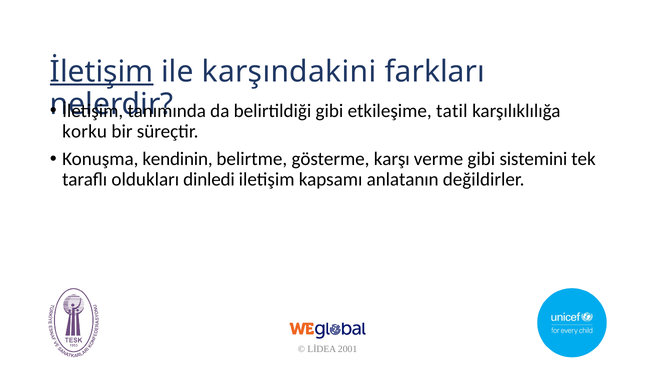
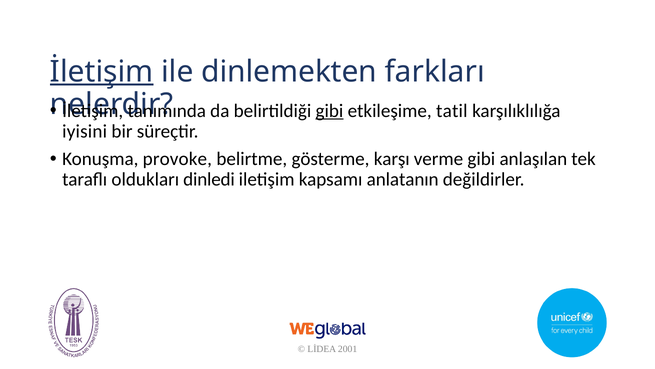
karşındakini: karşındakini -> dinlemekten (289, 72)
gibi underline: none -> present (329, 111)
korku: korku -> iyisini (85, 131)
kendinin: kendinin -> provoke (177, 159)
sistemini: sistemini -> anlaşılan (533, 159)
